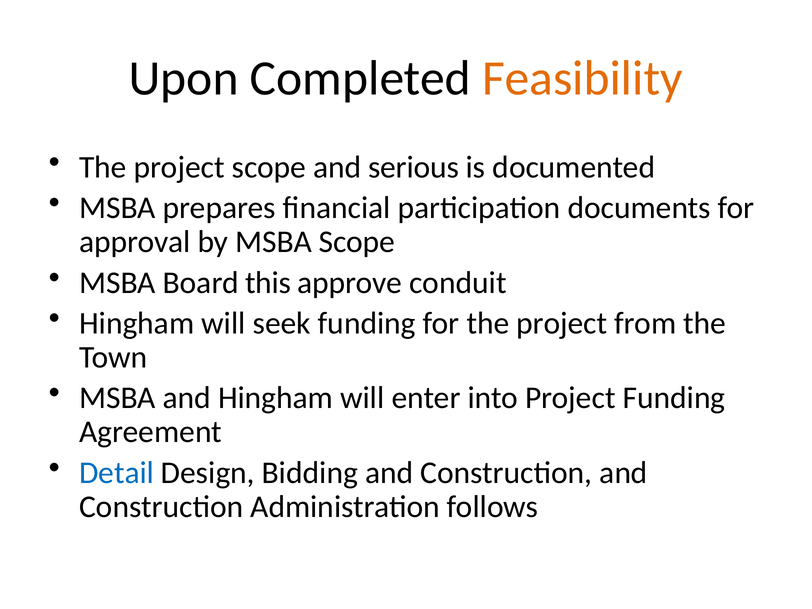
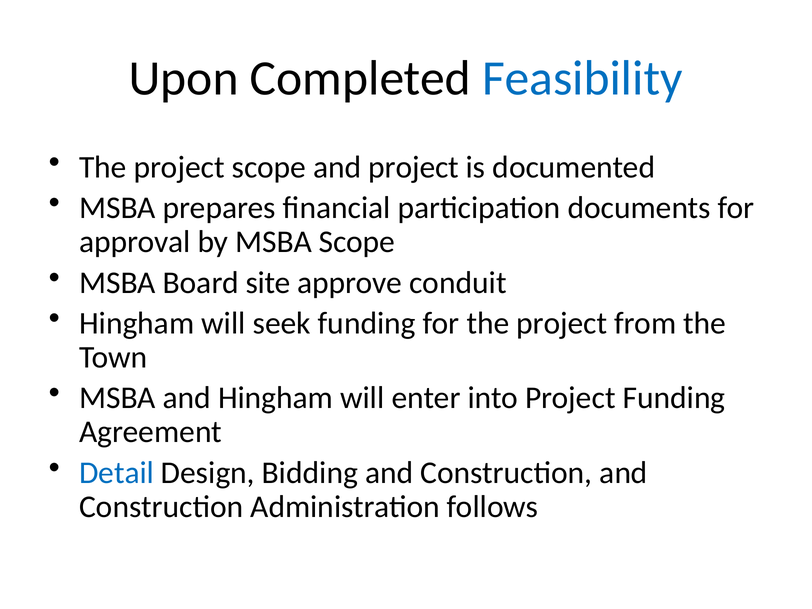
Feasibility colour: orange -> blue (582, 79)
and serious: serious -> project (414, 167)
this: this -> site (268, 283)
